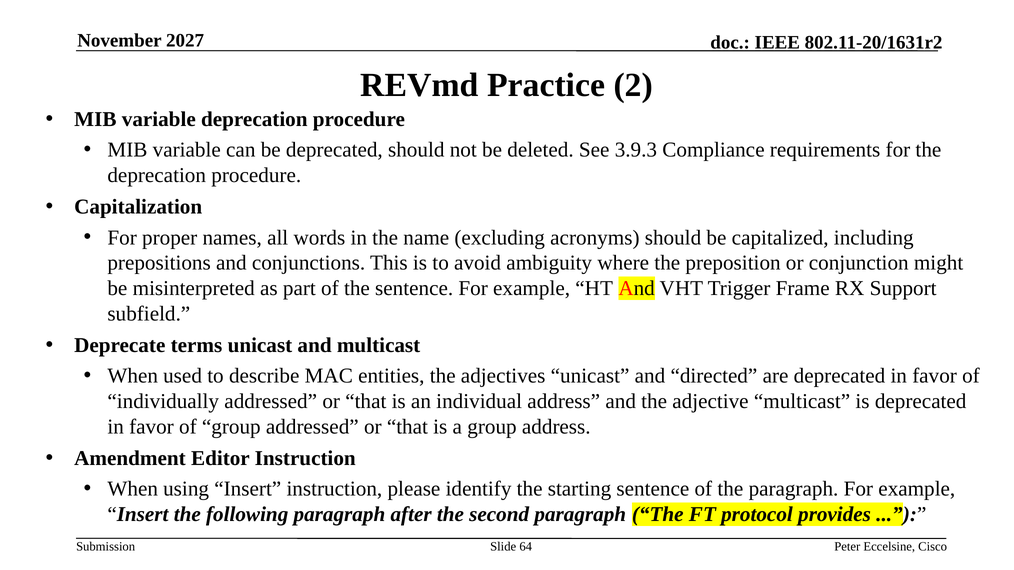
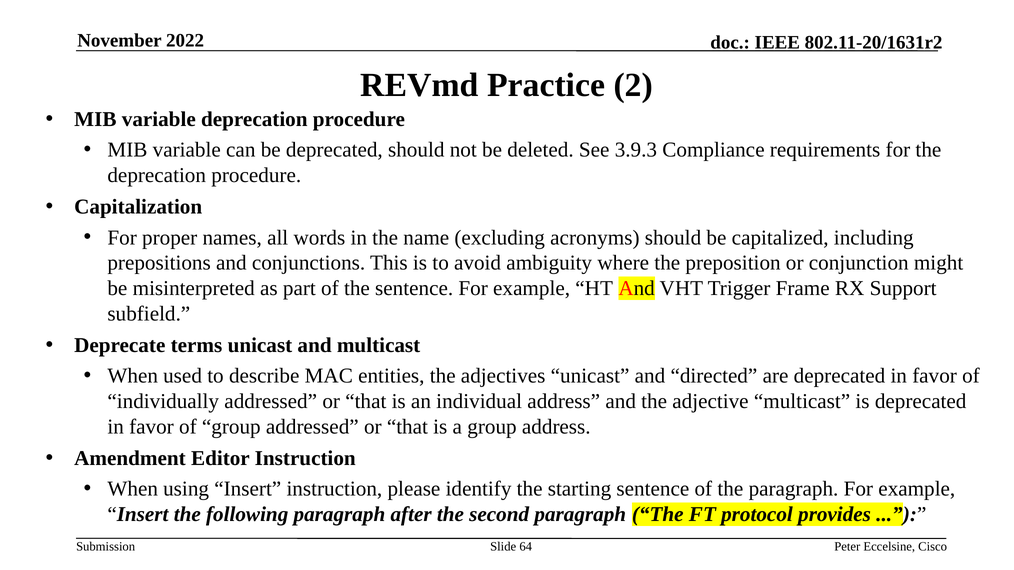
2027: 2027 -> 2022 (185, 40)
